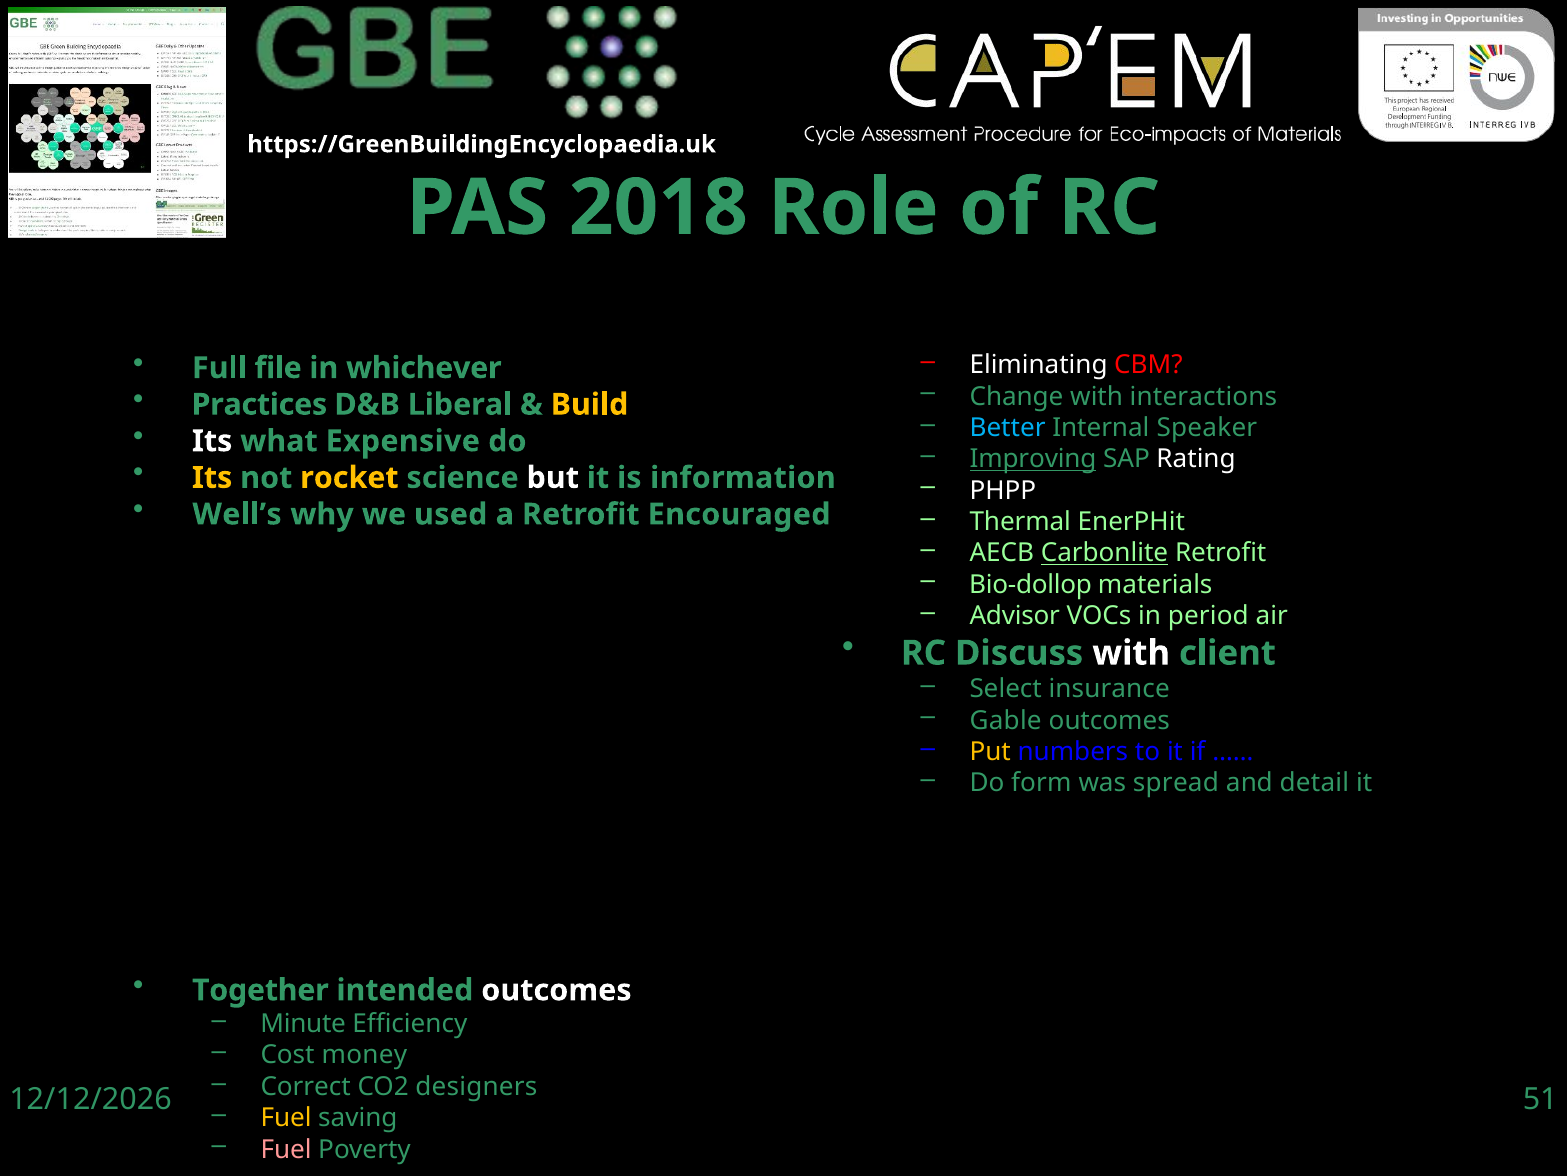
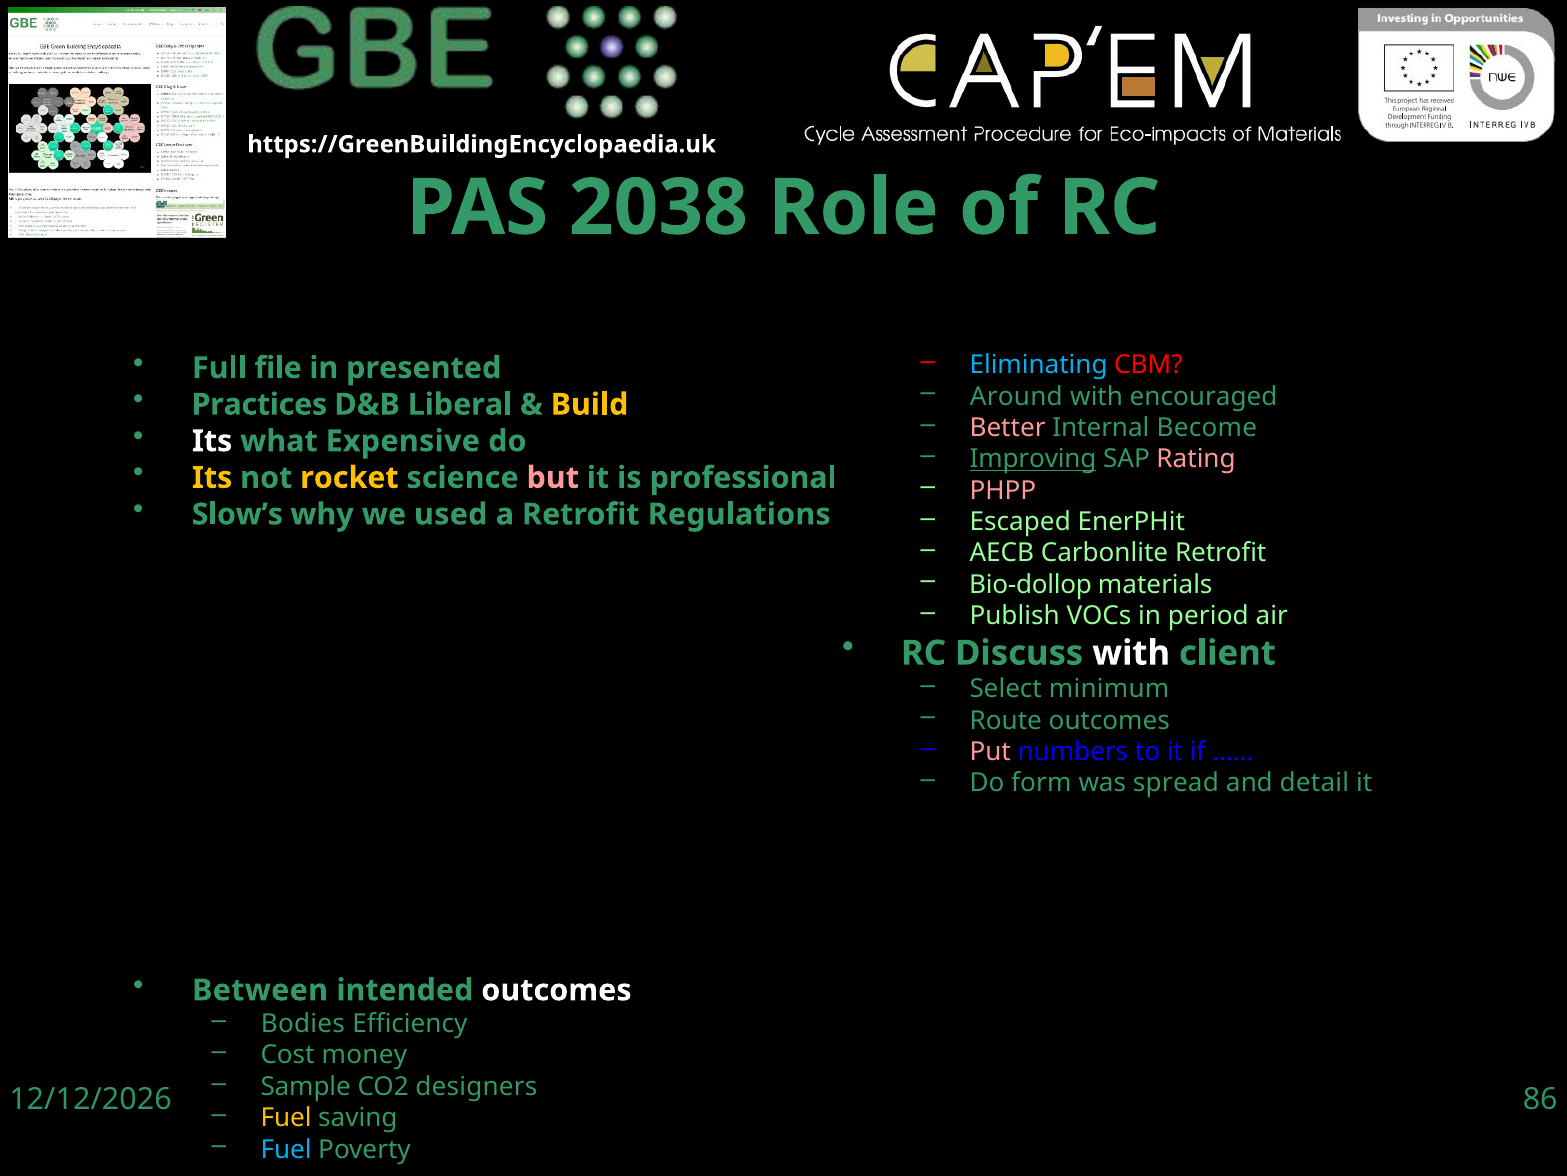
2018: 2018 -> 2038 (658, 208)
Eliminating colour: white -> light blue (1039, 365)
whichever: whichever -> presented (424, 368)
Change: Change -> Around (1016, 396)
interactions: interactions -> encouraged (1204, 396)
Better colour: light blue -> pink (1008, 427)
Speaker: Speaker -> Become (1207, 427)
Rating colour: white -> pink (1196, 459)
but colour: white -> pink (553, 478)
information: information -> professional (743, 478)
PHPP colour: white -> pink (1003, 490)
Well’s: Well’s -> Slow’s (237, 514)
Encouraged: Encouraged -> Regulations (739, 514)
Thermal: Thermal -> Escaped (1020, 522)
Carbonlite underline: present -> none (1104, 553)
Advisor: Advisor -> Publish (1015, 616)
insurance: insurance -> minimum (1109, 689)
Gable: Gable -> Route (1006, 720)
Put colour: yellow -> pink (990, 751)
Together: Together -> Between (260, 990)
Minute: Minute -> Bodies (303, 1023)
Correct: Correct -> Sample (306, 1086)
51: 51 -> 86 (1540, 1099)
Fuel colour: pink -> light blue (286, 1149)
